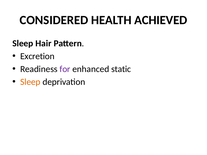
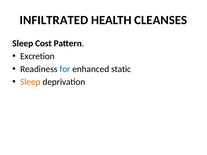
CONSIDERED: CONSIDERED -> INFILTRATED (54, 20)
ACHIEVED: ACHIEVED -> CLEANSES (161, 20)
Hair: Hair -> Cost (44, 43)
for colour: purple -> blue (65, 69)
